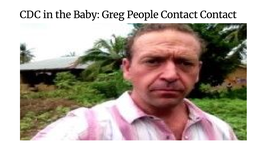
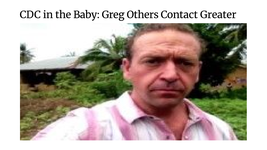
People: People -> Others (143, 15)
Contact Contact: Contact -> Greater (218, 15)
